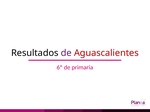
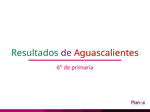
Resultados colour: black -> green (35, 53)
